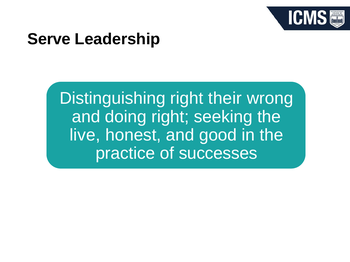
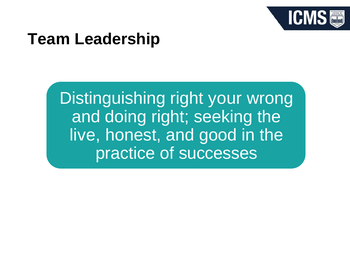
Serve: Serve -> Team (49, 39)
their: their -> your (225, 98)
